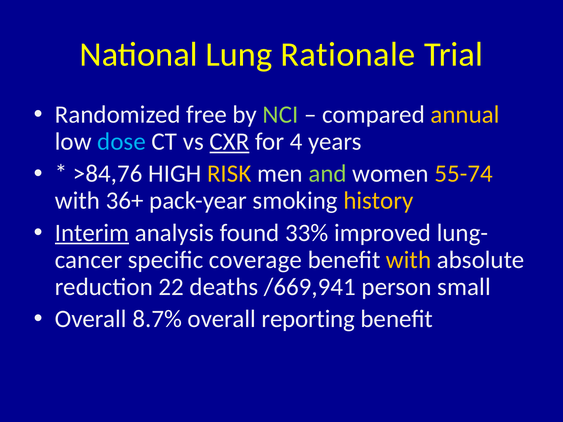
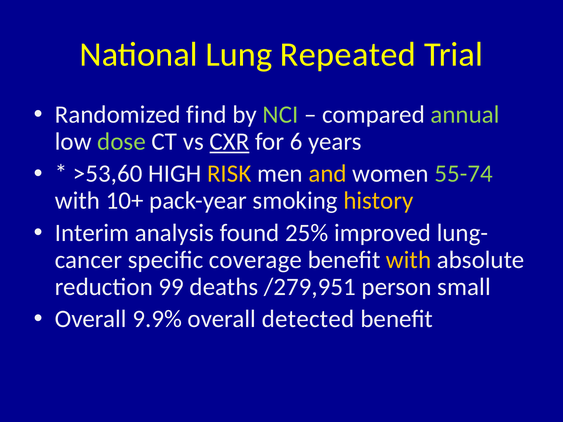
Rationale: Rationale -> Repeated (348, 55)
free: free -> find (206, 115)
annual colour: yellow -> light green (465, 115)
dose colour: light blue -> light green (122, 142)
4: 4 -> 6 (296, 142)
>84,76: >84,76 -> >53,60 (108, 174)
and colour: light green -> yellow (328, 174)
55-74 colour: yellow -> light green (464, 174)
36+: 36+ -> 10+ (125, 201)
Interim underline: present -> none (92, 233)
33%: 33% -> 25% (307, 233)
22: 22 -> 99 (171, 287)
/669,941: /669,941 -> /279,951 (310, 287)
8.7%: 8.7% -> 9.9% (157, 319)
reporting: reporting -> detected (308, 319)
